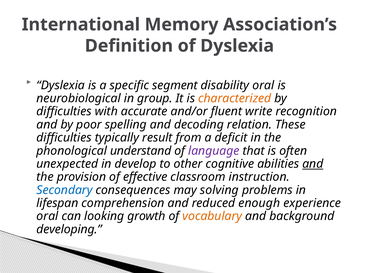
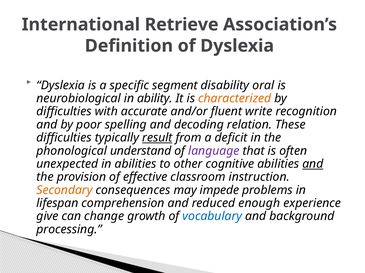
Memory: Memory -> Retrieve (182, 25)
group: group -> ability (155, 99)
result underline: none -> present (157, 138)
in develop: develop -> abilities (136, 164)
Secondary colour: blue -> orange (64, 191)
solving: solving -> impede (219, 191)
oral: oral -> give (47, 217)
looking: looking -> change (104, 217)
vocabulary colour: orange -> blue (212, 217)
developing: developing -> processing (69, 230)
